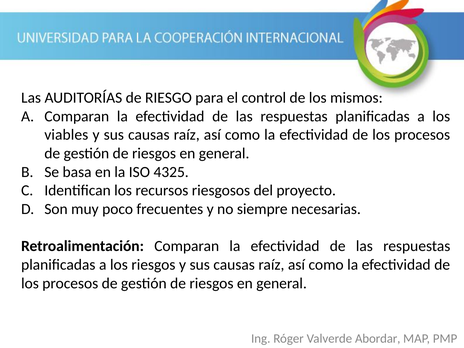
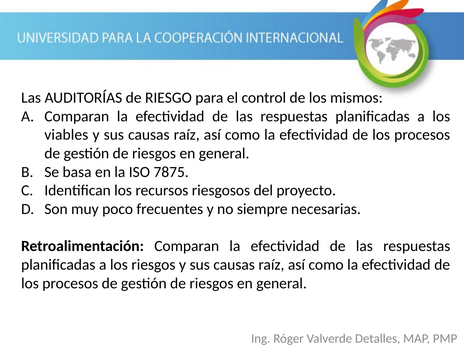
4325: 4325 -> 7875 (171, 172)
Abordar: Abordar -> Detalles (378, 338)
